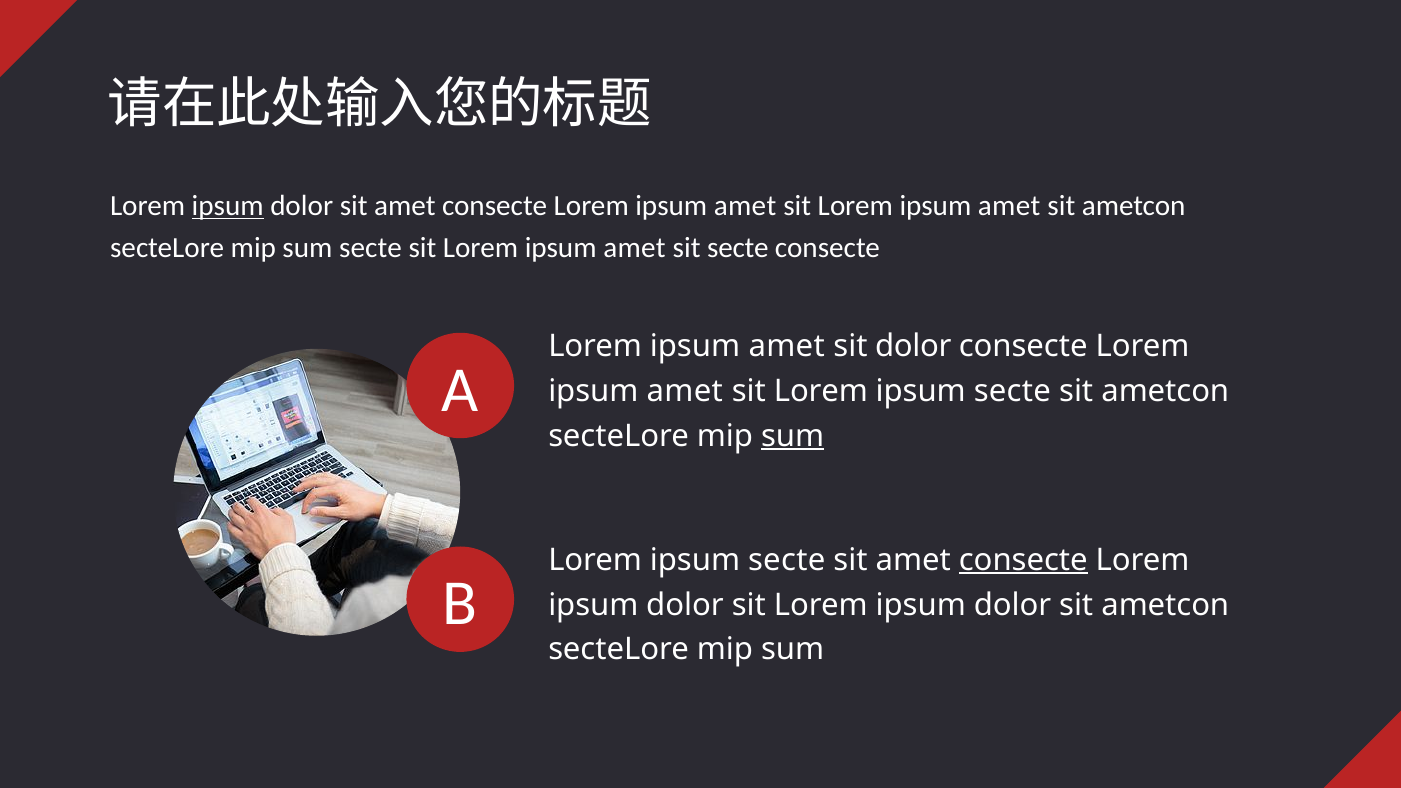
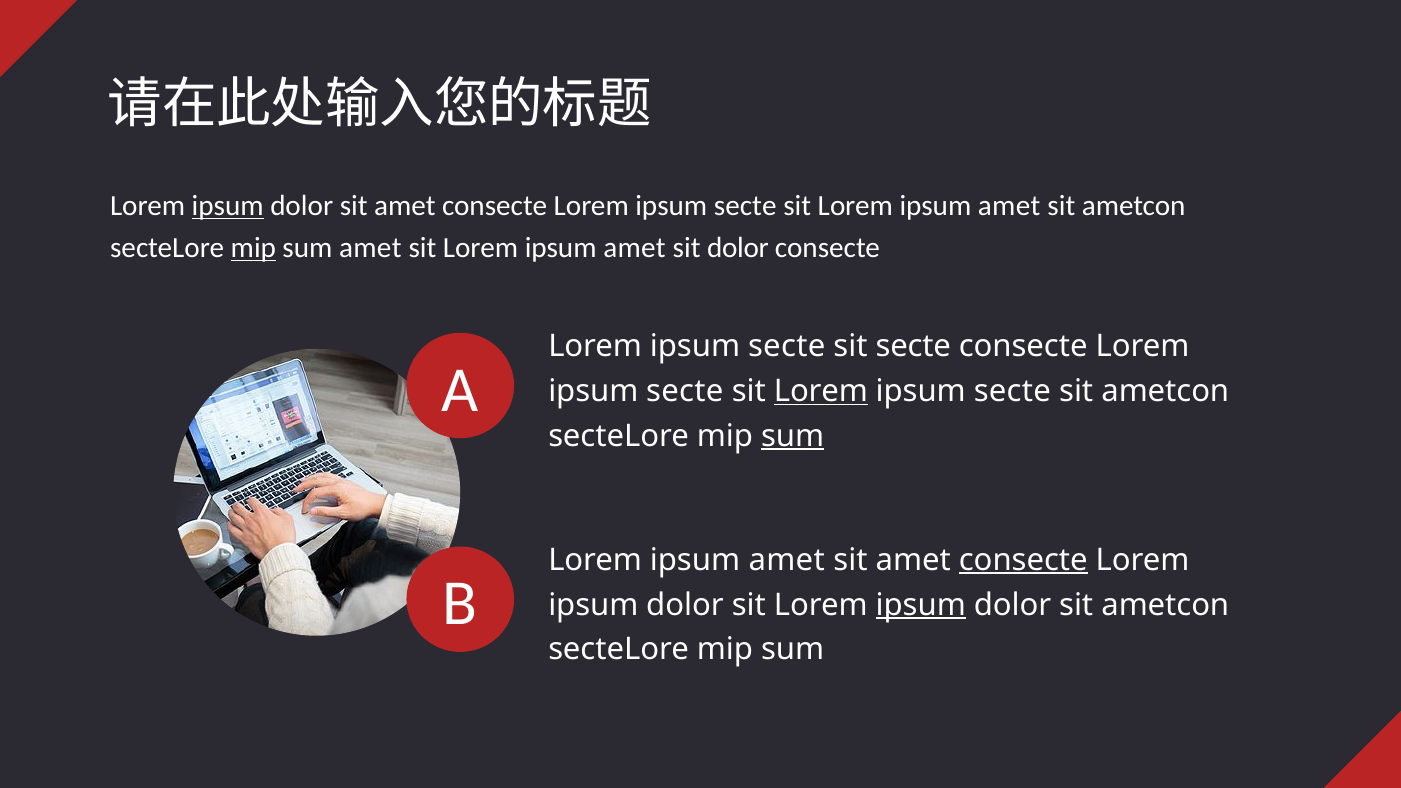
amet: amet -> secte (745, 206)
mip underline: none -> present (253, 248)
sum secte: secte -> amet (370, 248)
sit secte: secte -> dolor (738, 248)
amet: amet -> secte (787, 346)
sit dolor: dolor -> secte (913, 346)
amet: amet -> secte (685, 391)
Lorem underline: none -> present (821, 391)
secte: secte -> amet (787, 560)
ipsum underline: none -> present (921, 605)
